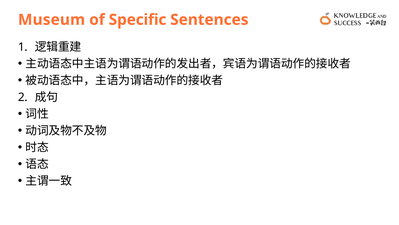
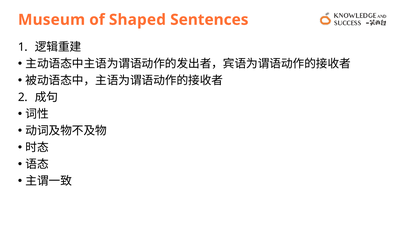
Specific: Specific -> Shaped (137, 20)
